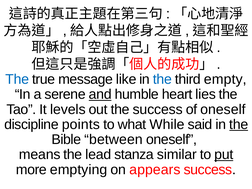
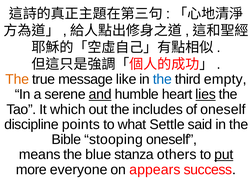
The colour: blue -> orange (17, 79)
lies underline: none -> present (206, 94)
levels: levels -> which (68, 109)
the success: success -> includes (158, 109)
While: While -> Settle (167, 124)
the underline: present -> none (239, 124)
between: between -> stooping (114, 139)
lead: lead -> blue (98, 155)
similar: similar -> others (177, 155)
emptying: emptying -> everyone (79, 170)
